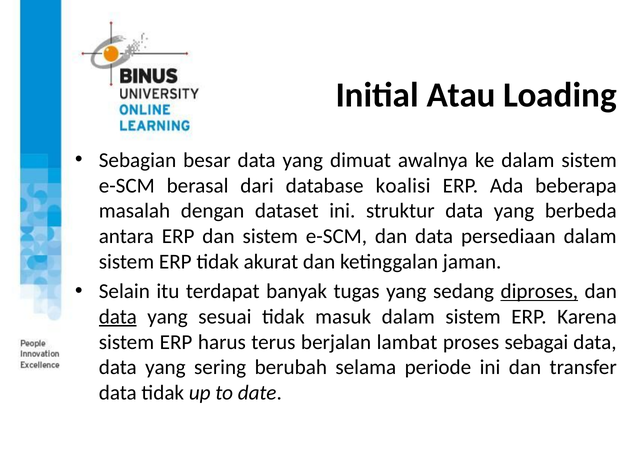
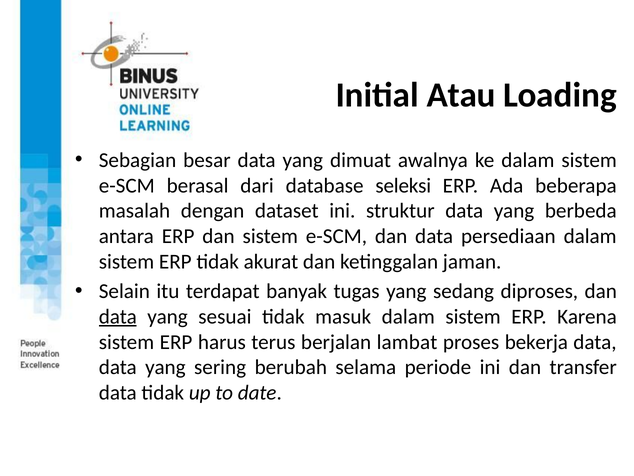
koalisi: koalisi -> seleksi (403, 185)
diproses underline: present -> none (539, 291)
sebagai: sebagai -> bekerja (536, 342)
